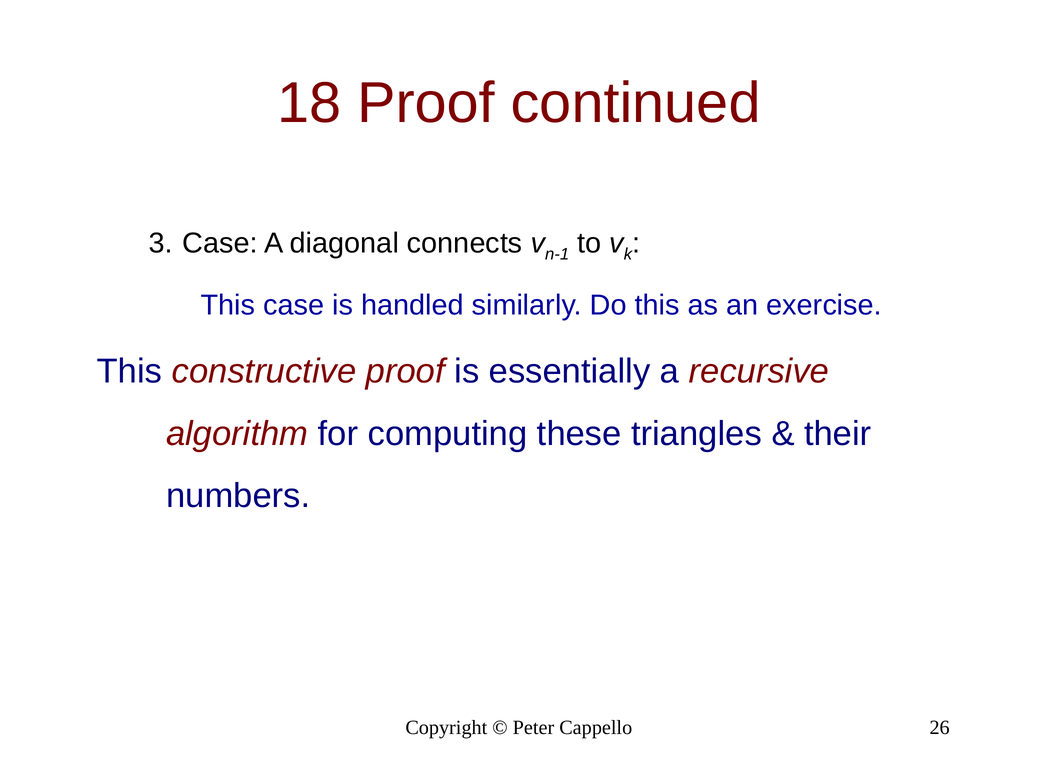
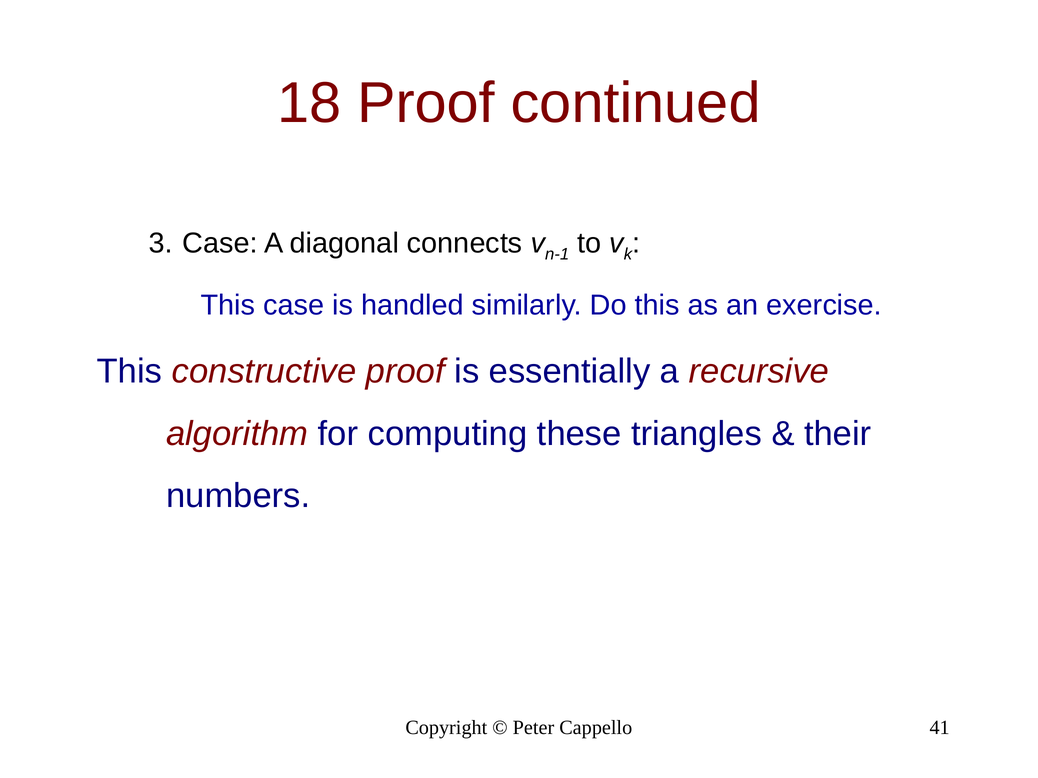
26: 26 -> 41 (940, 728)
